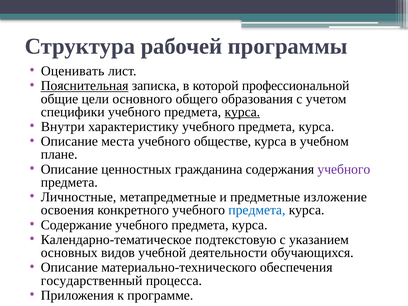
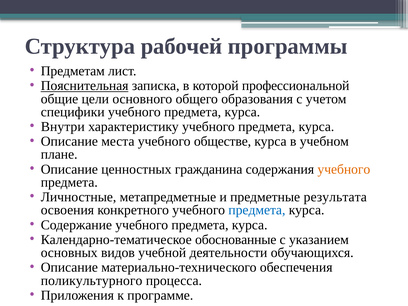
Оценивать: Оценивать -> Предметам (73, 71)
курса underline: present -> none (242, 112)
учебного colour: purple -> orange (344, 169)
изложение: изложение -> результата (335, 197)
подтекстовую: подтекстовую -> обоснованные (236, 240)
государственный: государственный -> поликультурного (92, 281)
